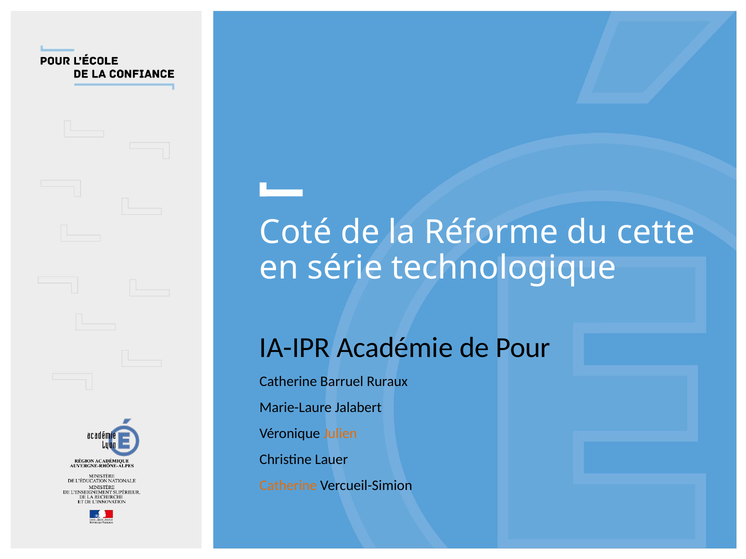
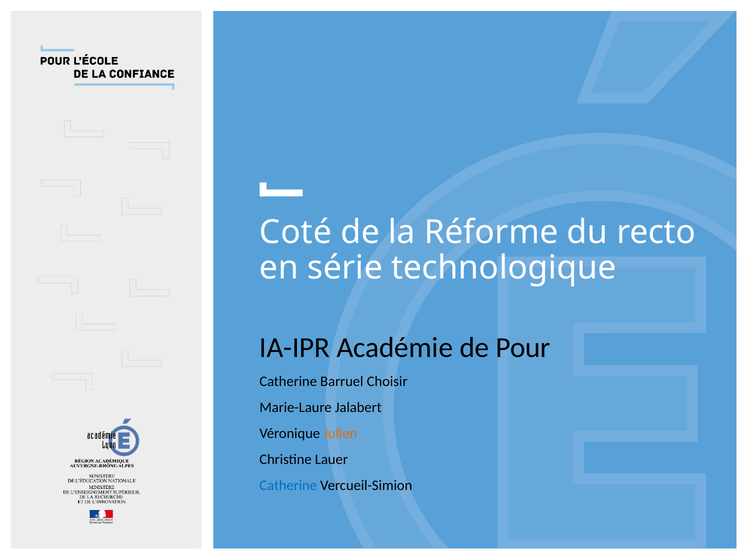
cette: cette -> recto (656, 232)
Ruraux: Ruraux -> Choisir (387, 382)
Catherine colour: orange -> blue (288, 486)
